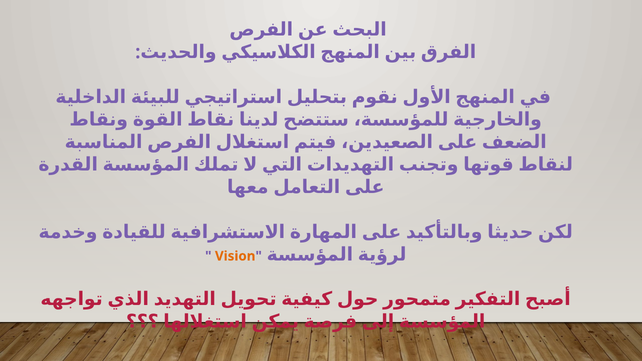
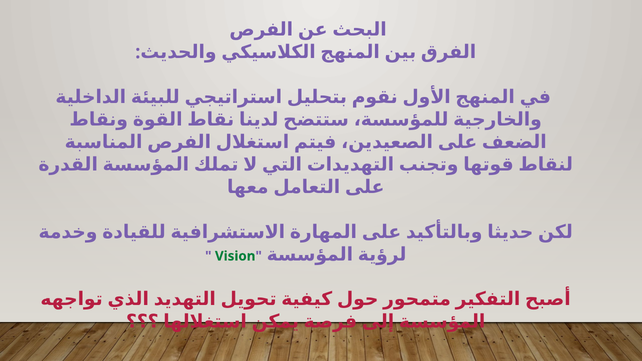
Vision colour: orange -> green (235, 256)
